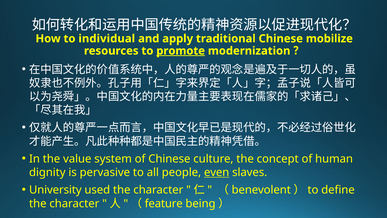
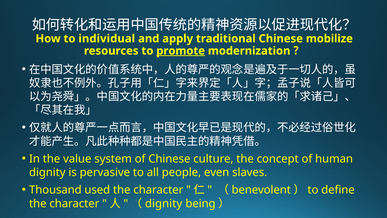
even underline: present -> none (217, 172)
University: University -> Thousand (55, 190)
feature: feature -> dignity (164, 203)
